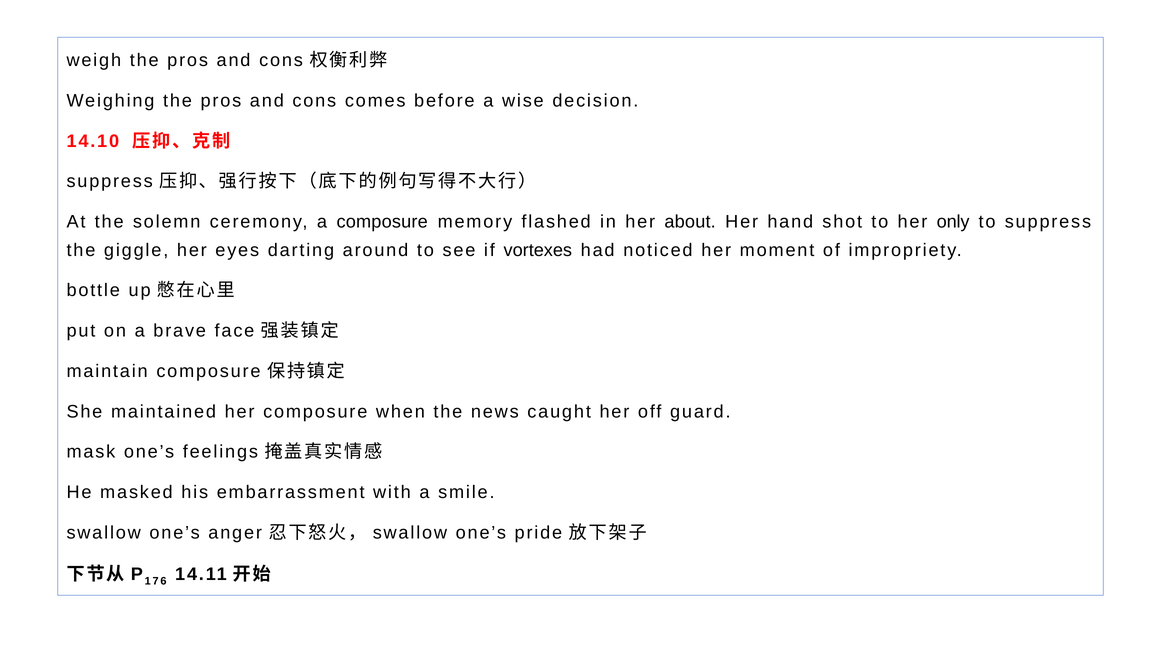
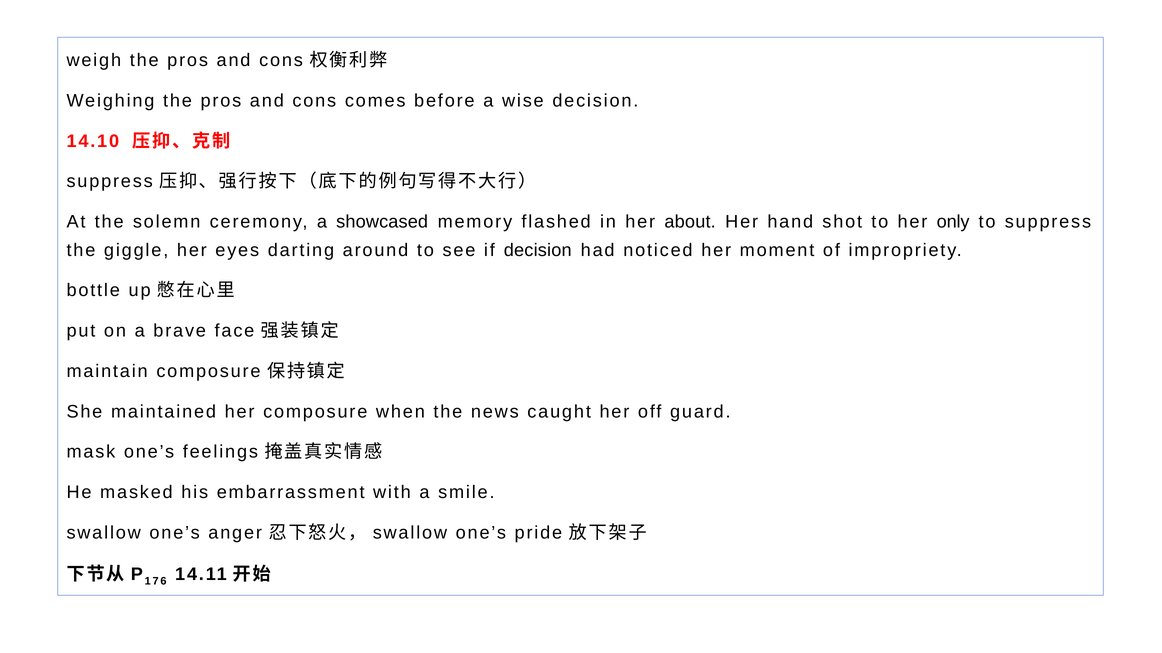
a composure: composure -> showcased (382, 222)
if vortexes: vortexes -> decision (538, 250)
